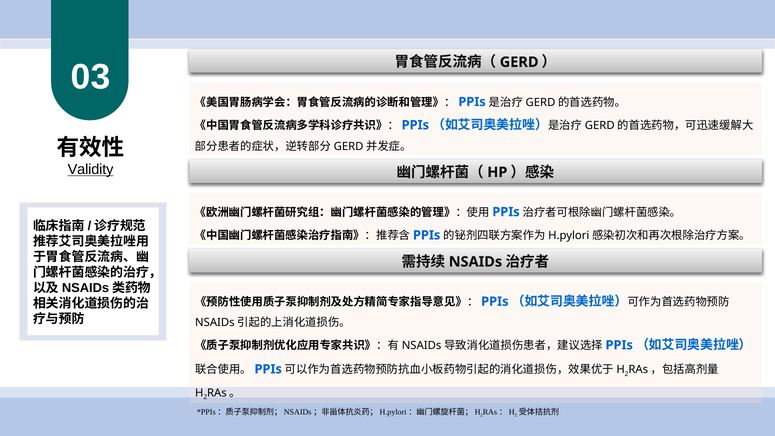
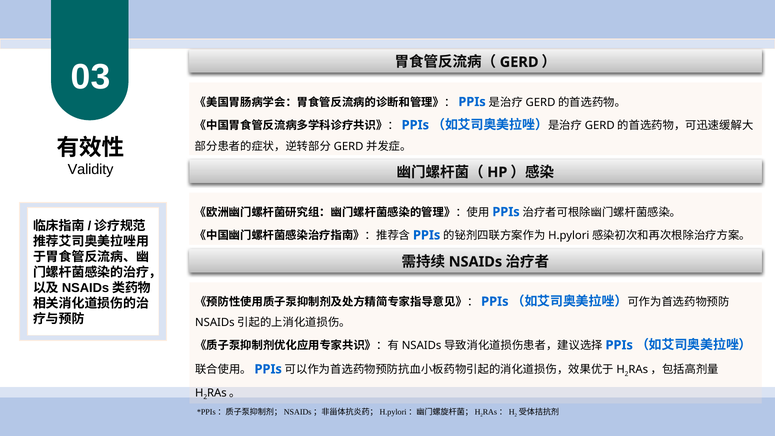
Validity underline: present -> none (91, 169)
